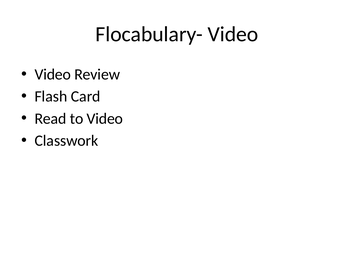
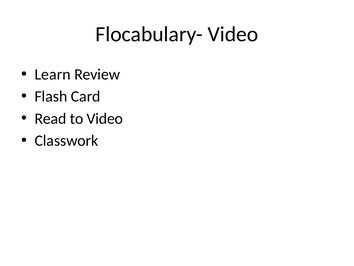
Video: Video -> Learn (53, 74)
